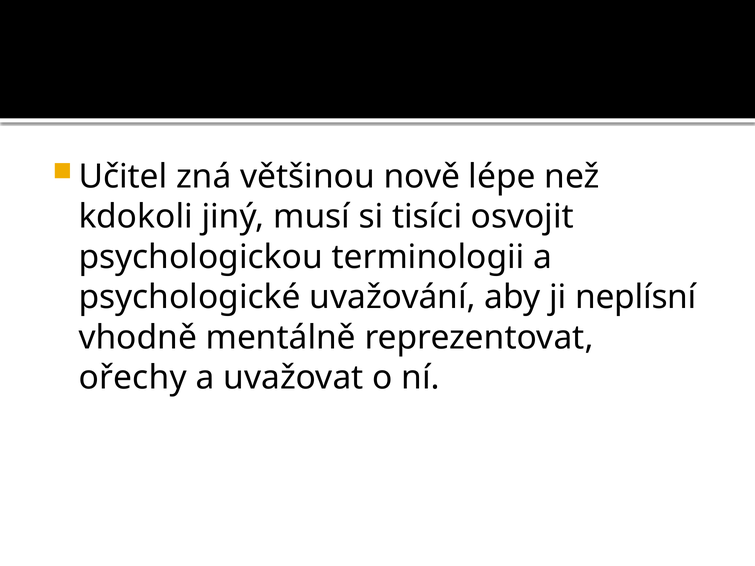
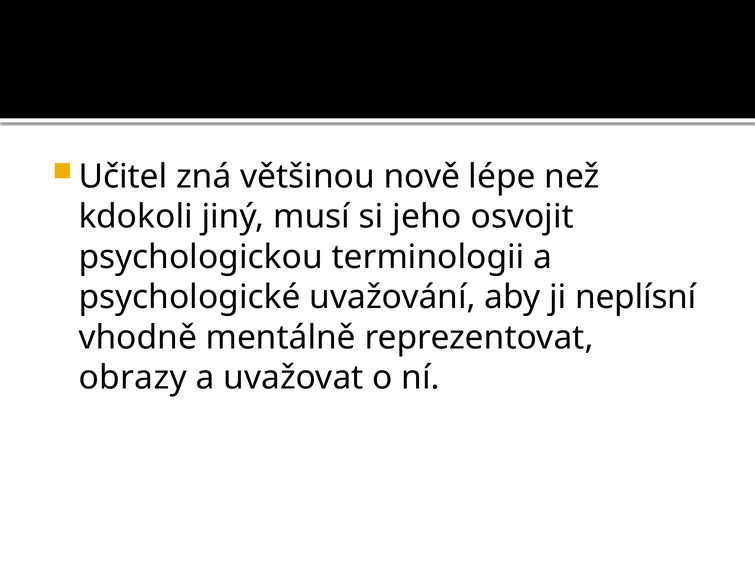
tisíci: tisíci -> jeho (427, 217)
ořechy: ořechy -> obrazy (133, 378)
